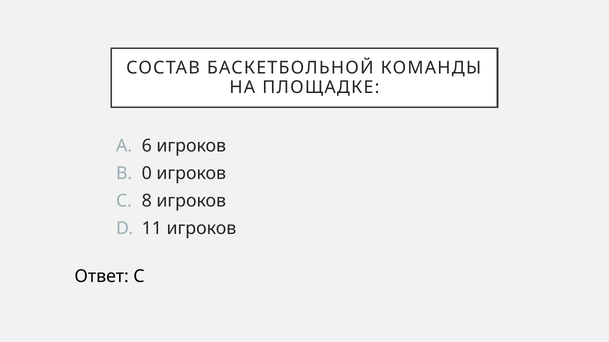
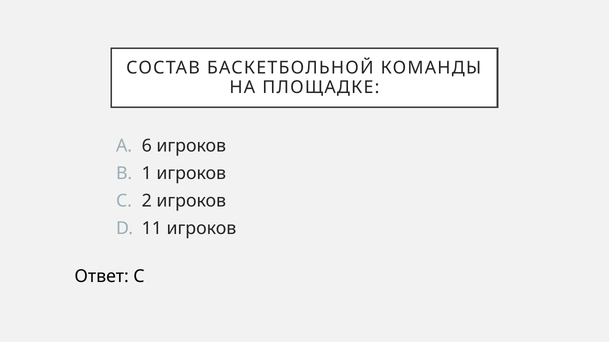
0: 0 -> 1 (147, 174)
8: 8 -> 2 (147, 201)
